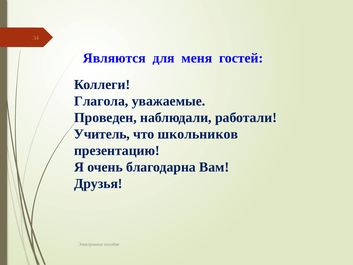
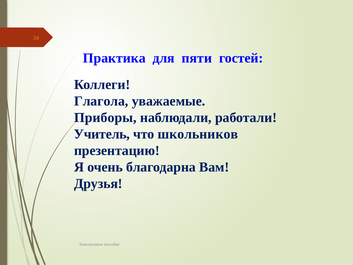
Являются: Являются -> Практика (114, 58)
меня: меня -> пяти (197, 58)
Проведен: Проведен -> Приборы (105, 117)
